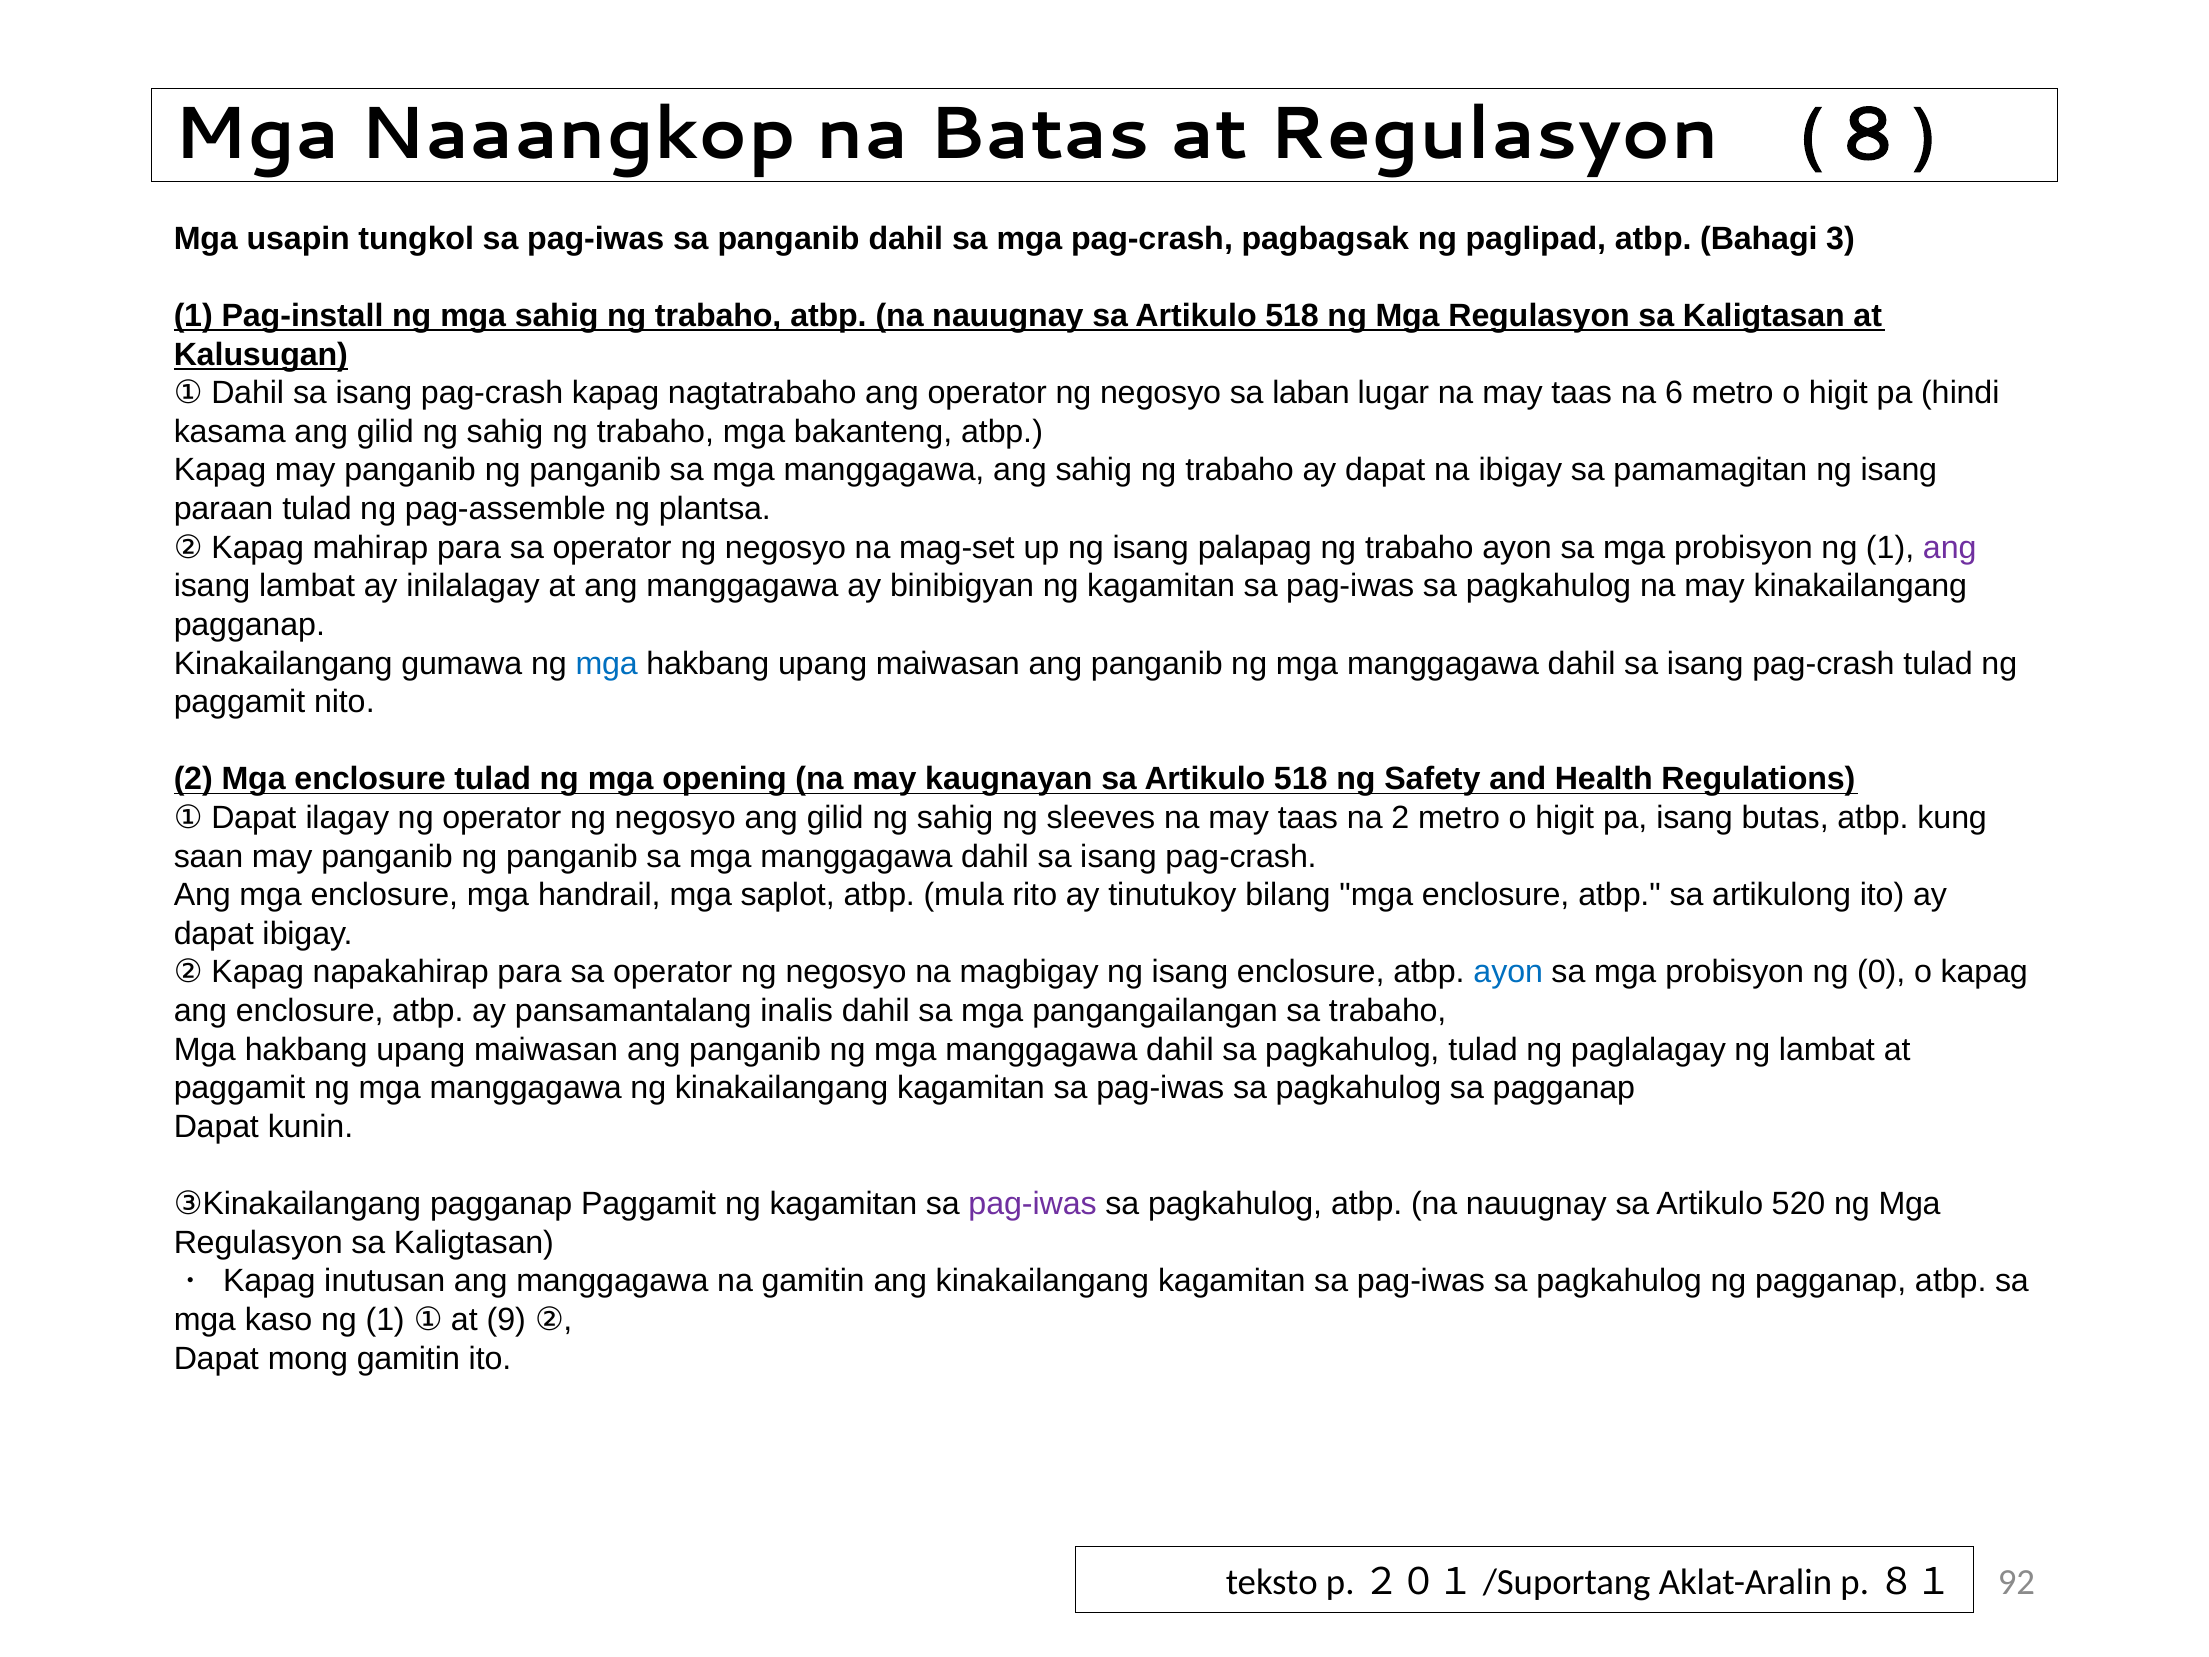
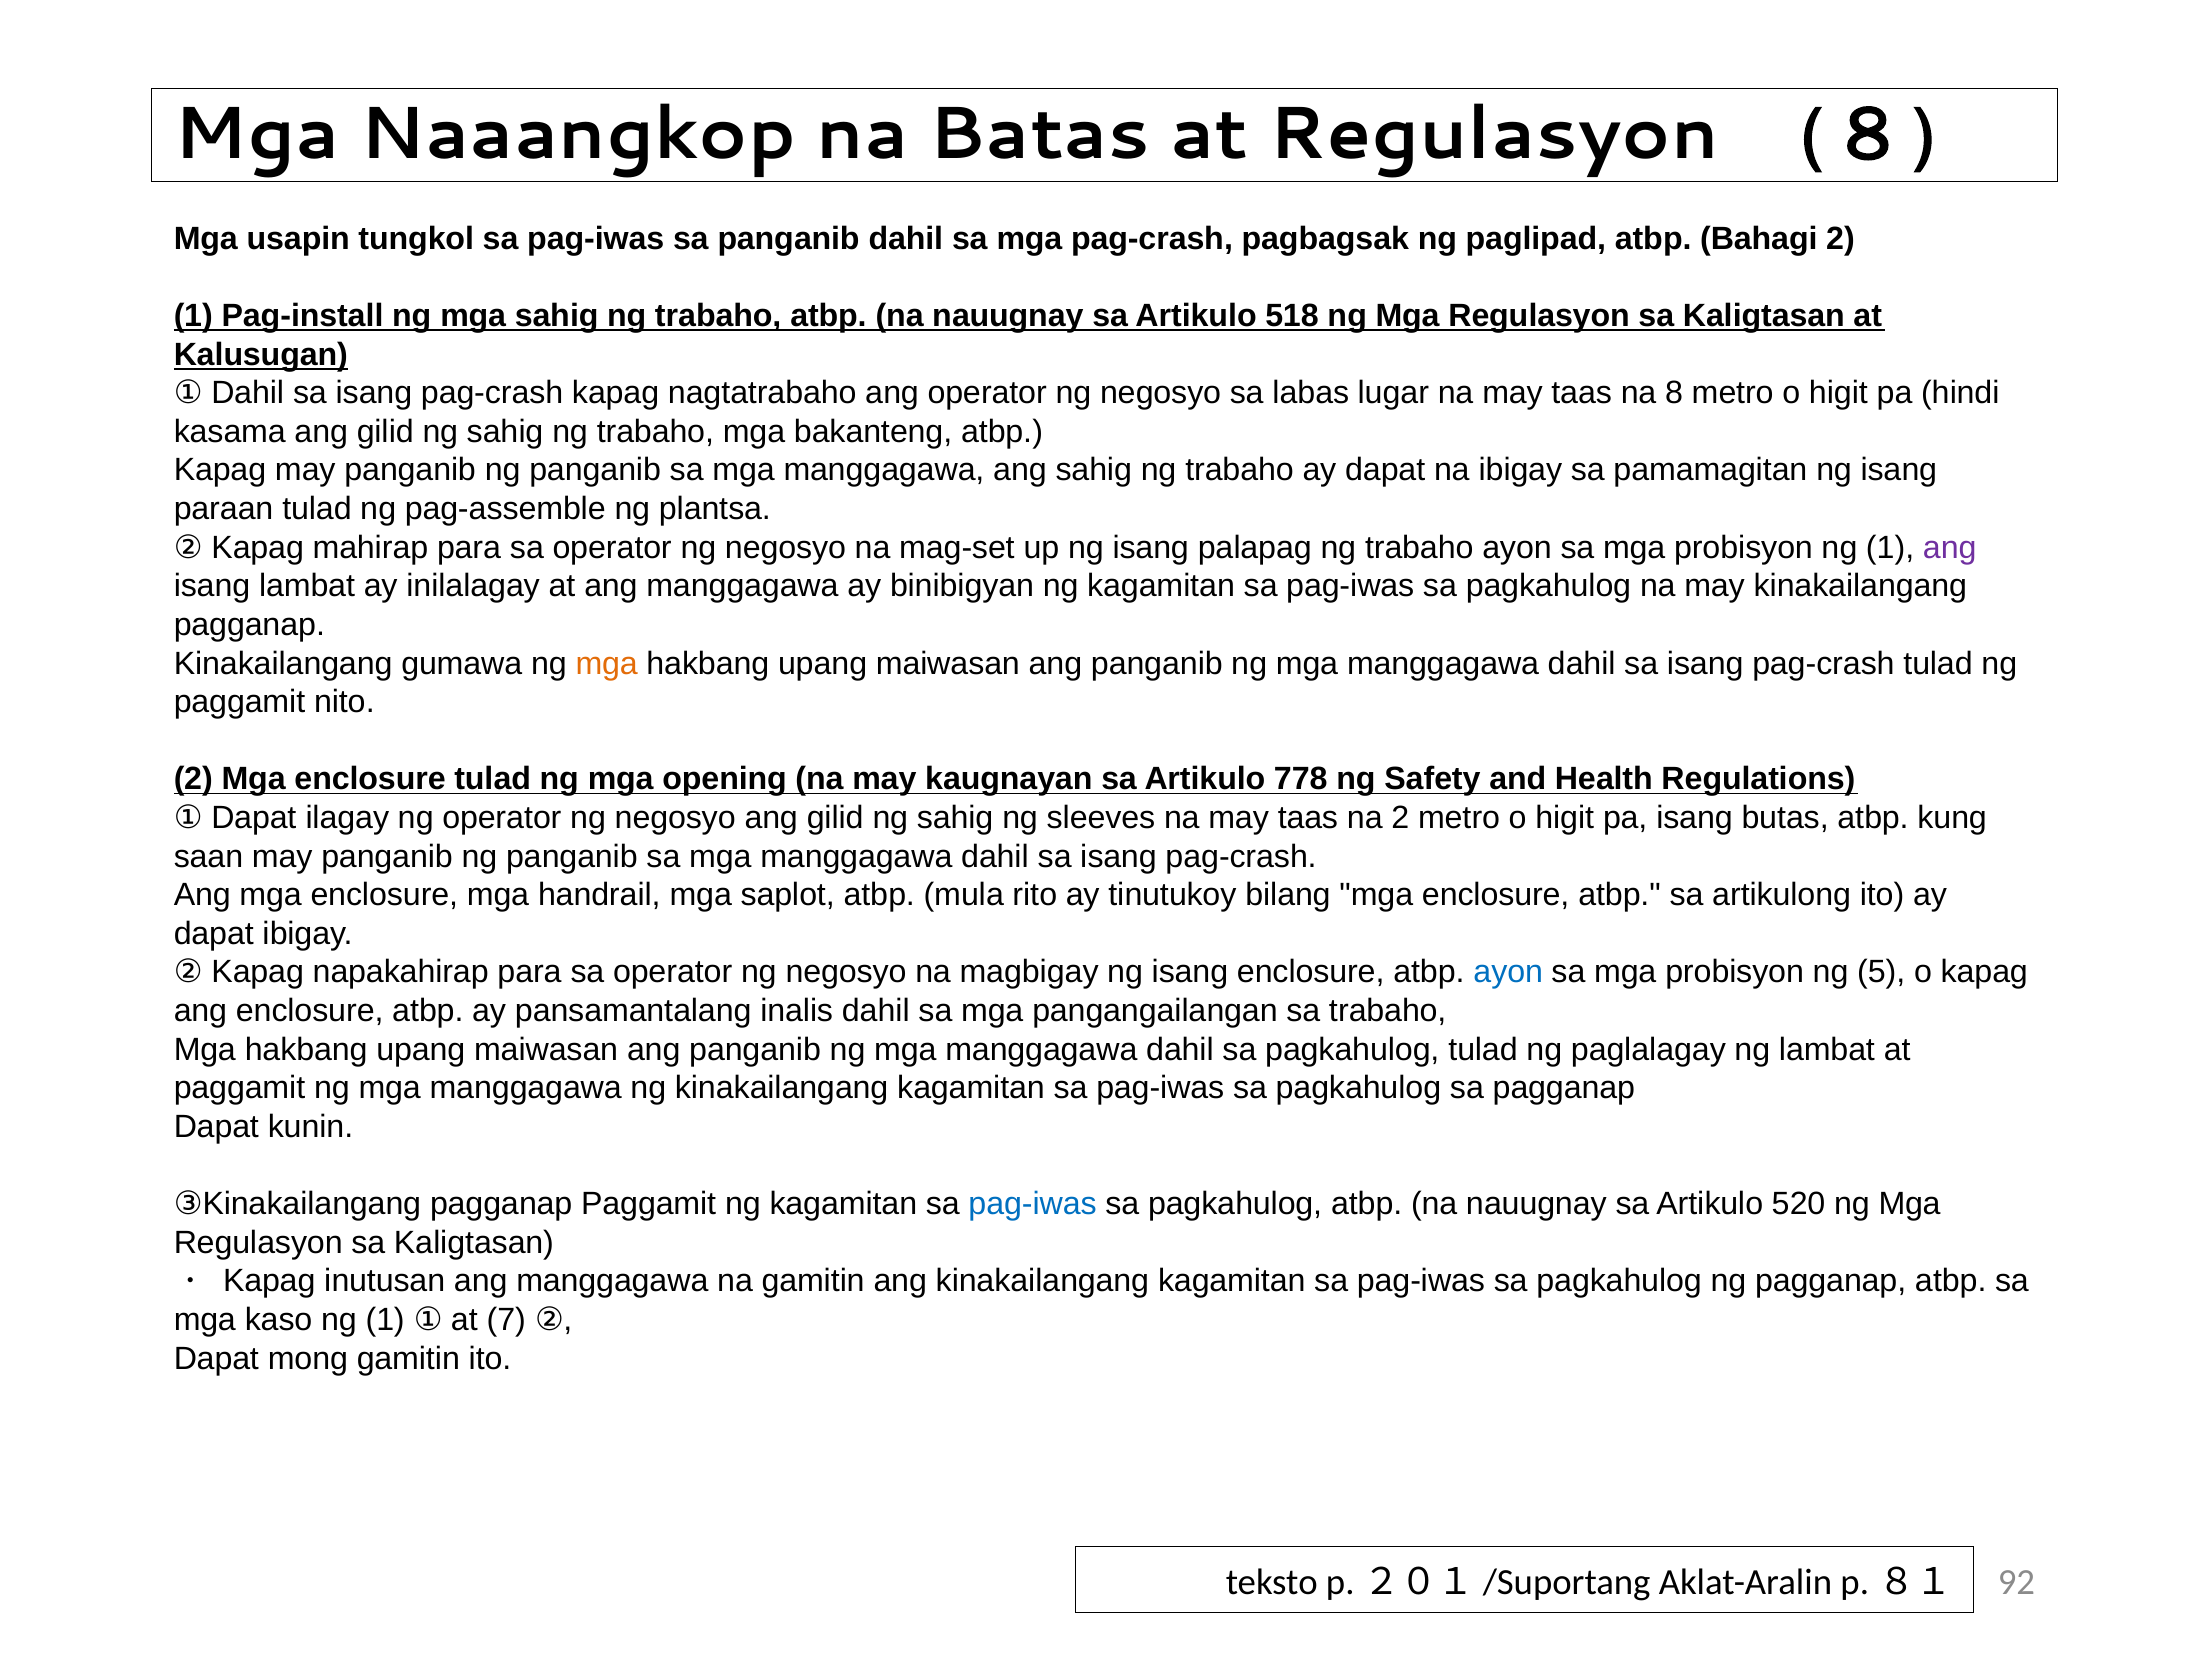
Bahagi 3: 3 -> 2 (1841, 239)
laban: laban -> labas (1311, 393)
6: 6 -> 8 (1674, 393)
mga colour: blue -> orange (607, 663)
kaugnayan sa Artikulo 518: 518 -> 778 (1301, 779)
0: 0 -> 5 (1881, 972)
pag-iwas colour: purple -> blue (1033, 1204)
9: 9 -> 7 (506, 1320)
